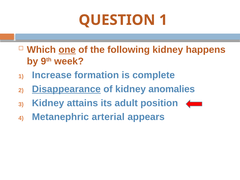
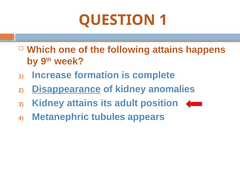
one underline: present -> none (67, 50)
following kidney: kidney -> attains (168, 50)
arterial: arterial -> tubules (108, 117)
